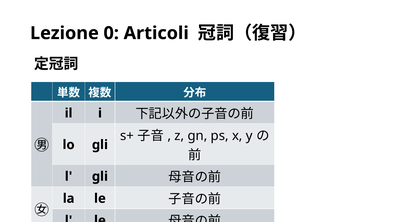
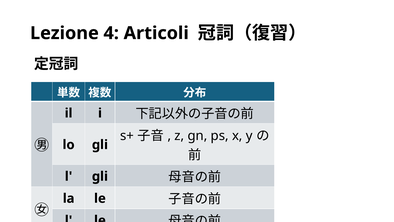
0: 0 -> 4 (111, 33)
